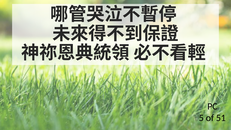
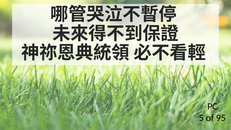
51: 51 -> 95 (221, 118)
